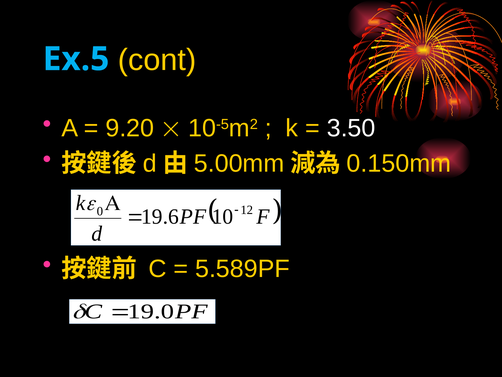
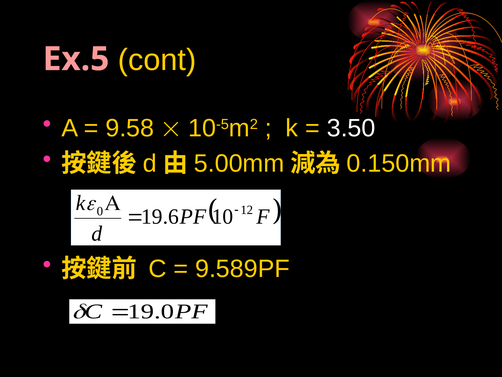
Ex.5 colour: light blue -> pink (76, 59)
9.20: 9.20 -> 9.58 (130, 128)
5.589PF: 5.589PF -> 9.589PF (242, 269)
